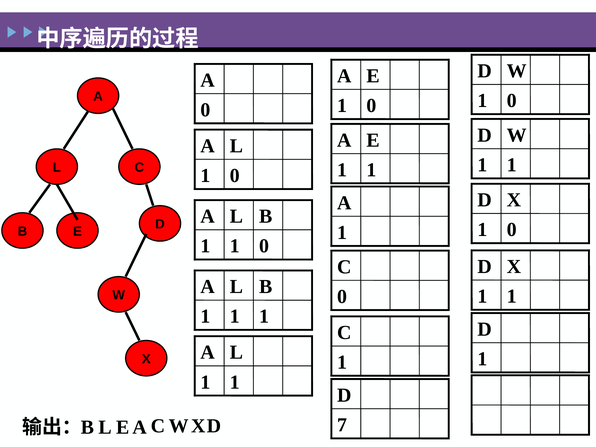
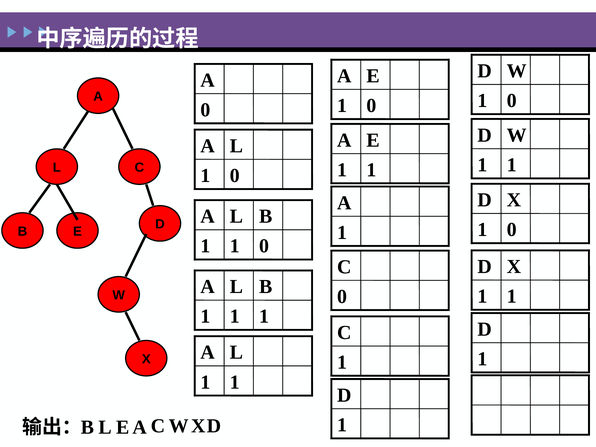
7: 7 -> 1 (342, 425)
